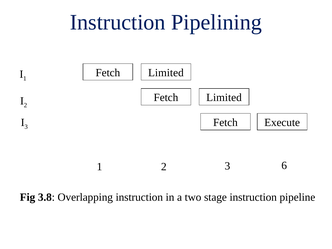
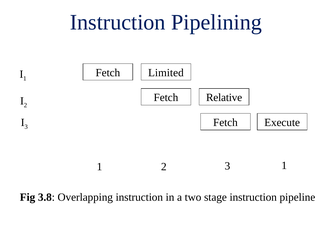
Limited: Limited -> Relative (224, 98)
2 3 6: 6 -> 1 (284, 165)
